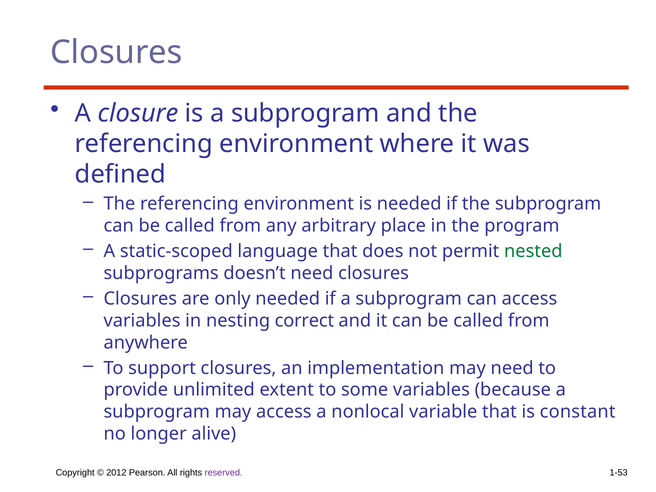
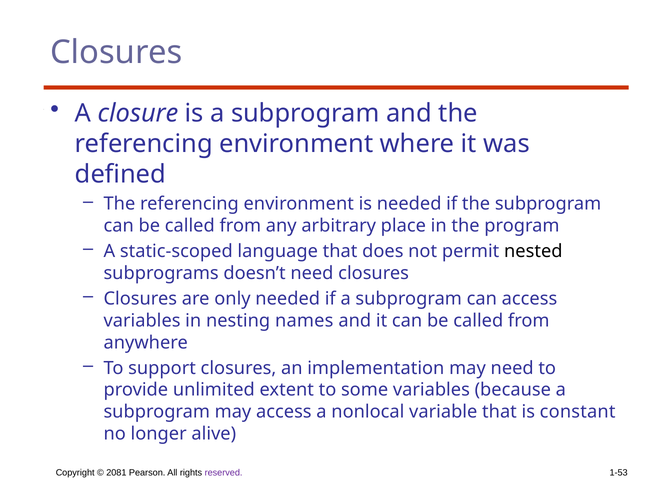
nested colour: green -> black (533, 251)
correct: correct -> names (304, 321)
2012: 2012 -> 2081 (116, 473)
